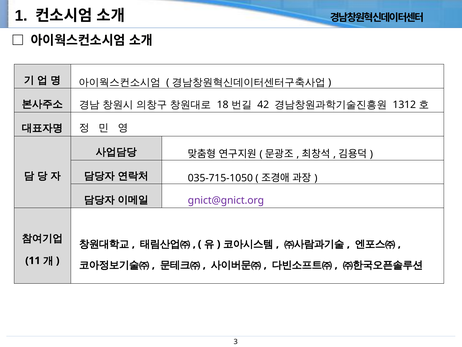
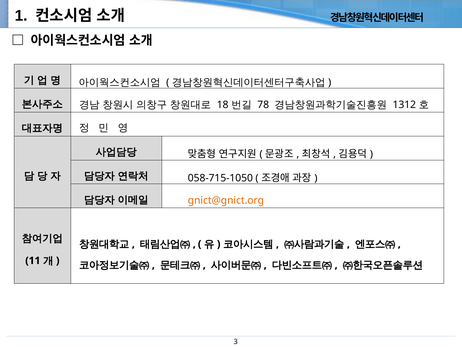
42: 42 -> 78 (263, 105)
035-715-1050: 035-715-1050 -> 058-715-1050 (220, 178)
gnict@gnict.org colour: purple -> orange (226, 200)
